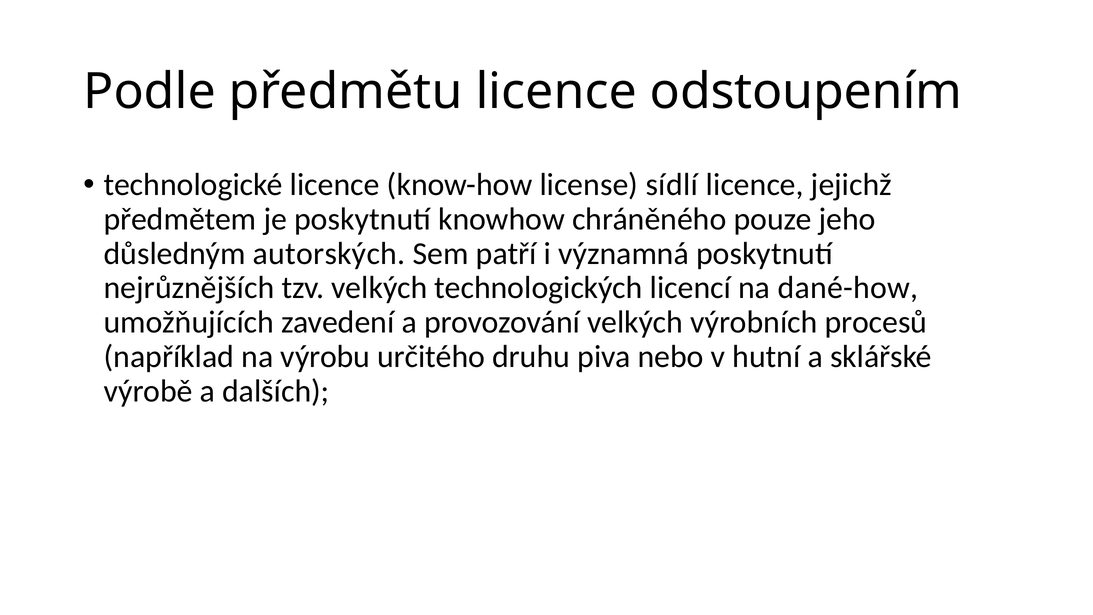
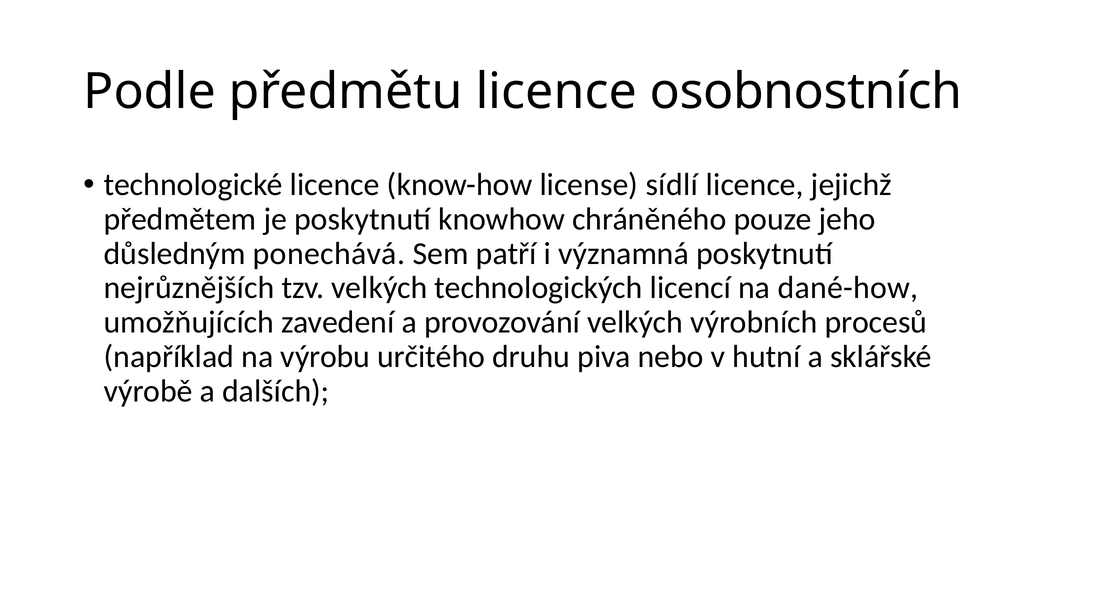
odstoupením: odstoupením -> osobnostních (806, 92)
autorských: autorských -> ponechává (329, 253)
